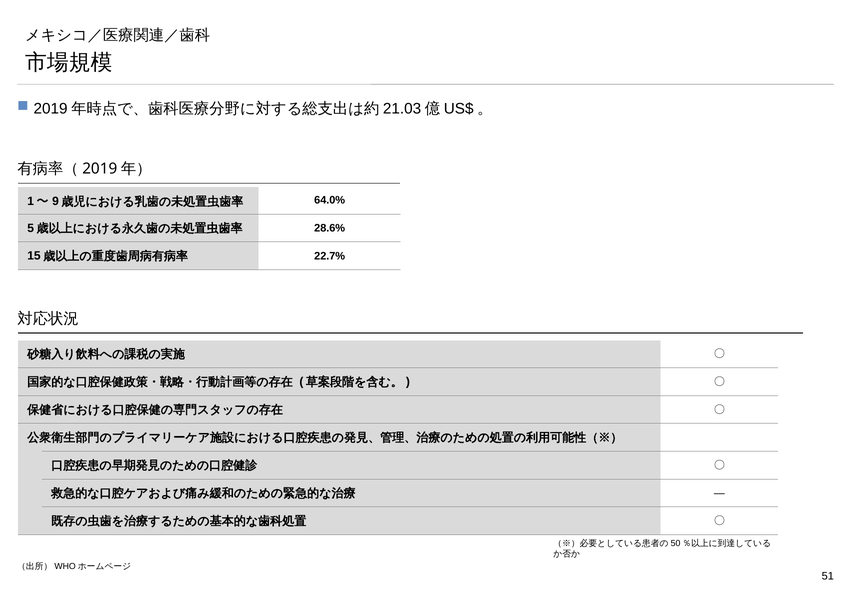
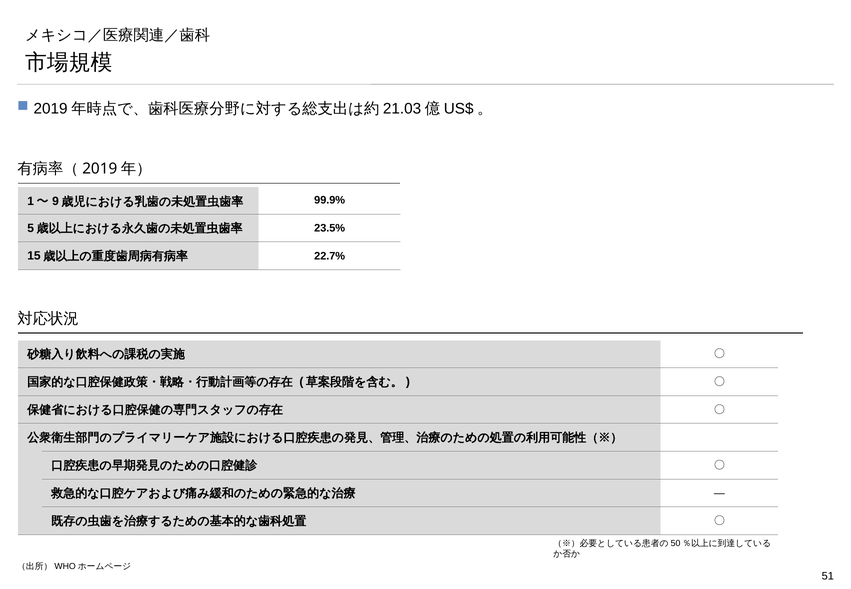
64.0%: 64.0% -> 99.9% (330, 200)
28.6%: 28.6% -> 23.5% (330, 228)
